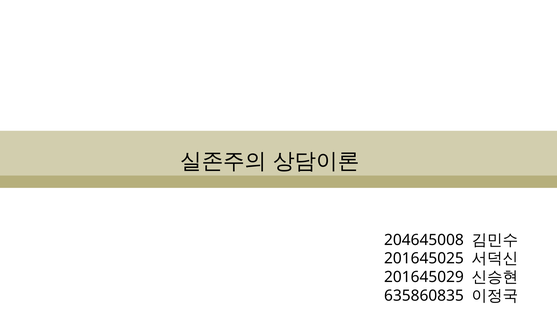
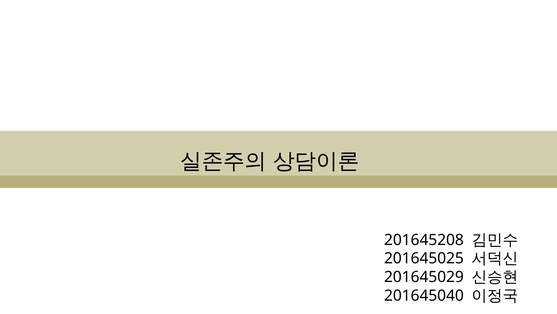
204645008: 204645008 -> 201645208 (424, 239)
635860835: 635860835 -> 201645040 (424, 295)
